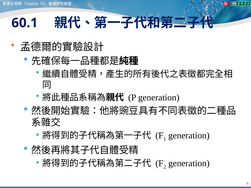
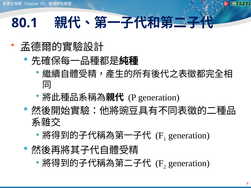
60.1: 60.1 -> 80.1 (25, 23)
